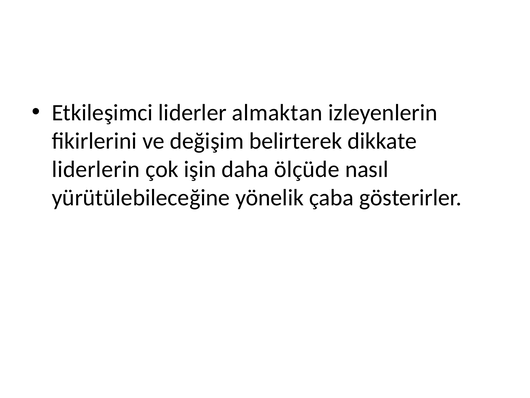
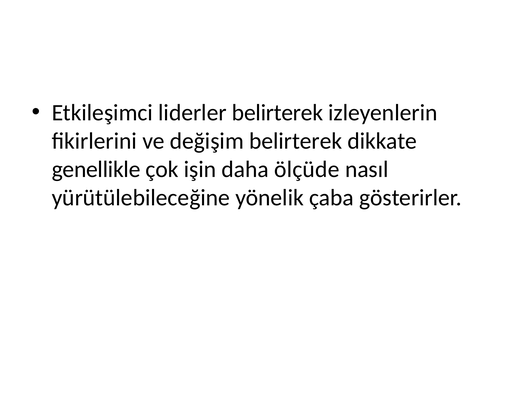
liderler almaktan: almaktan -> belirterek (277, 113)
liderlerin: liderlerin -> genellikle (96, 169)
